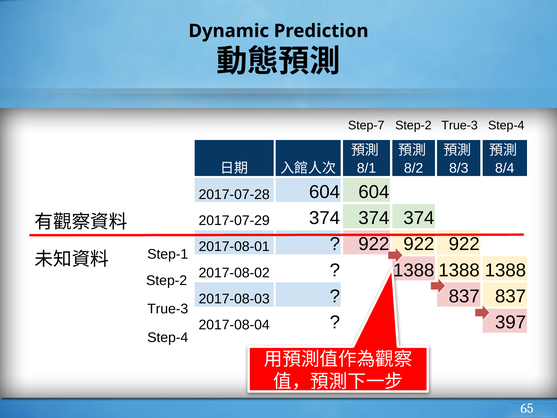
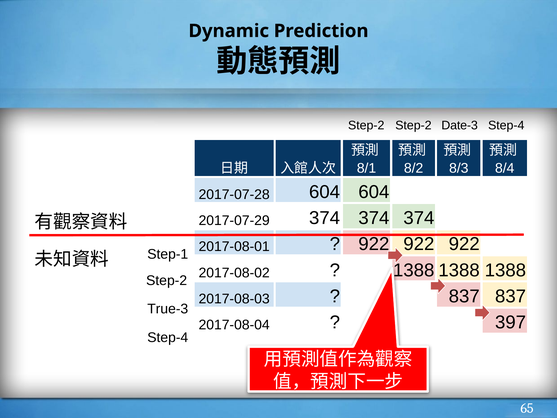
Step-7: Step-7 -> Step-2 (366, 125)
True-3: True-3 -> Date-3 (460, 125)
